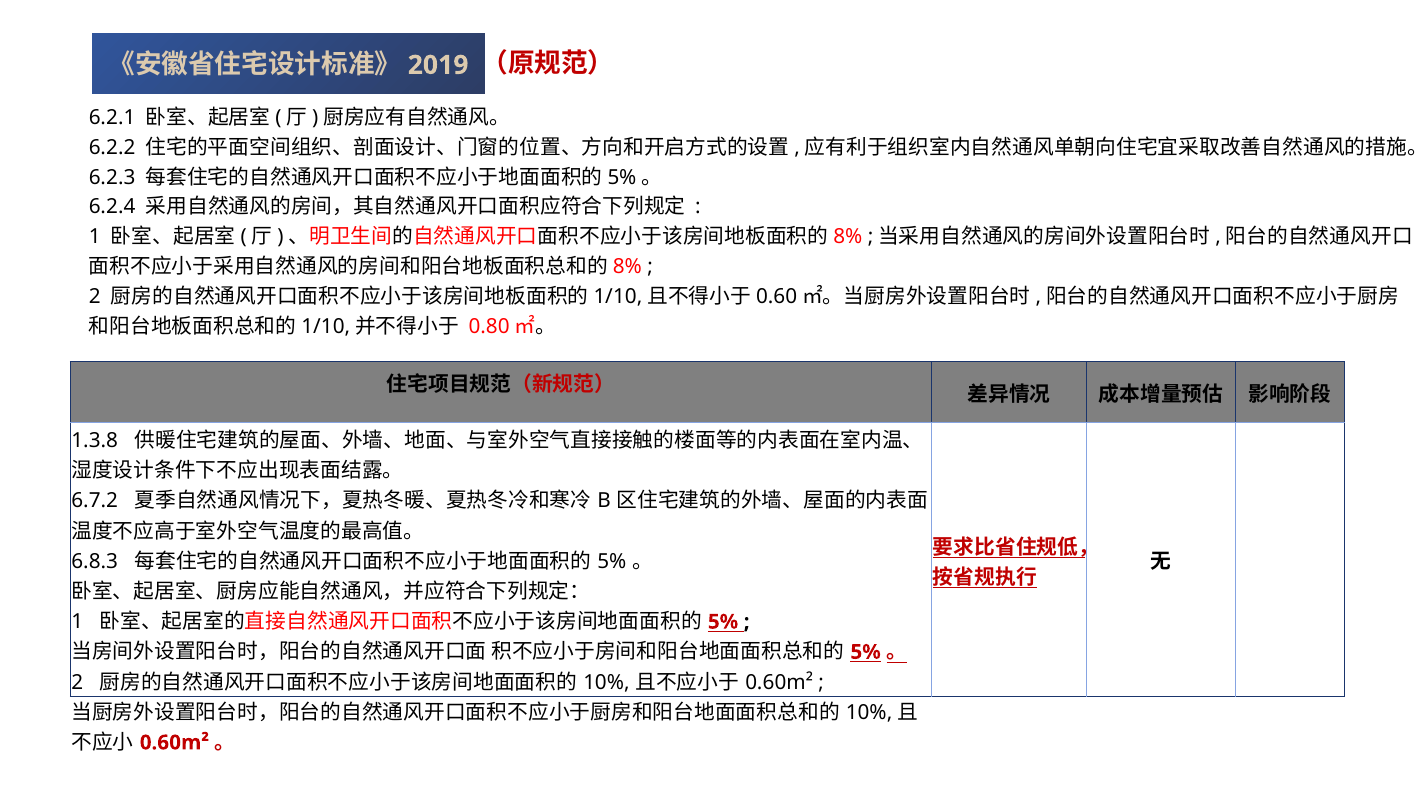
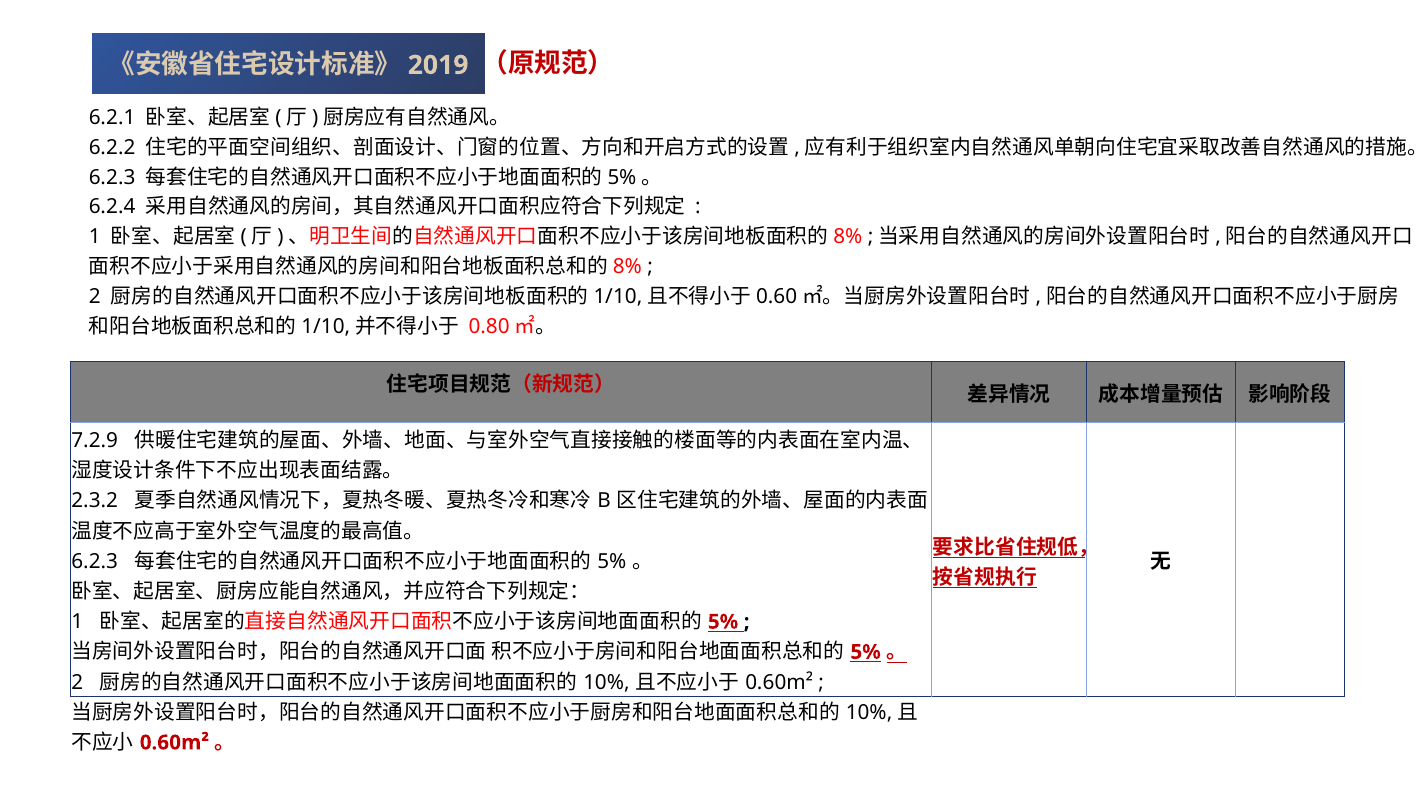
1.3.8: 1.3.8 -> 7.2.9 (95, 440)
6.7.2: 6.7.2 -> 2.3.2 (95, 501)
6.8.3: 6.8.3 -> 6.2.3 (95, 561)
